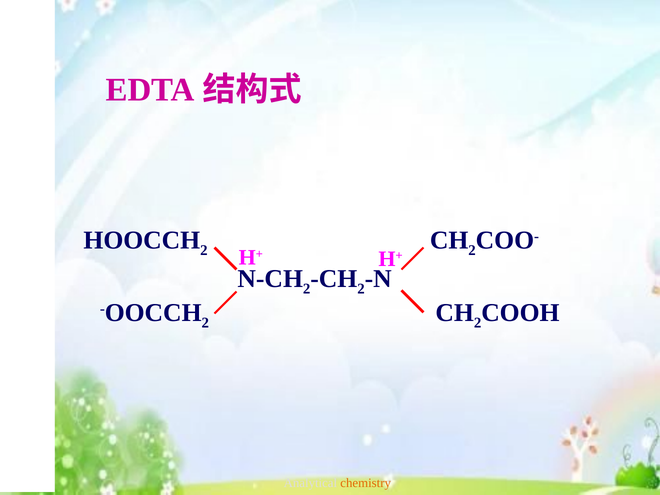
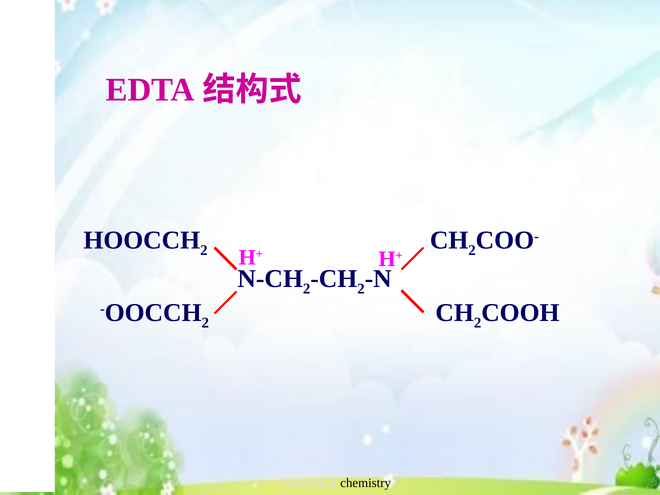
chemistry colour: orange -> black (366, 483)
